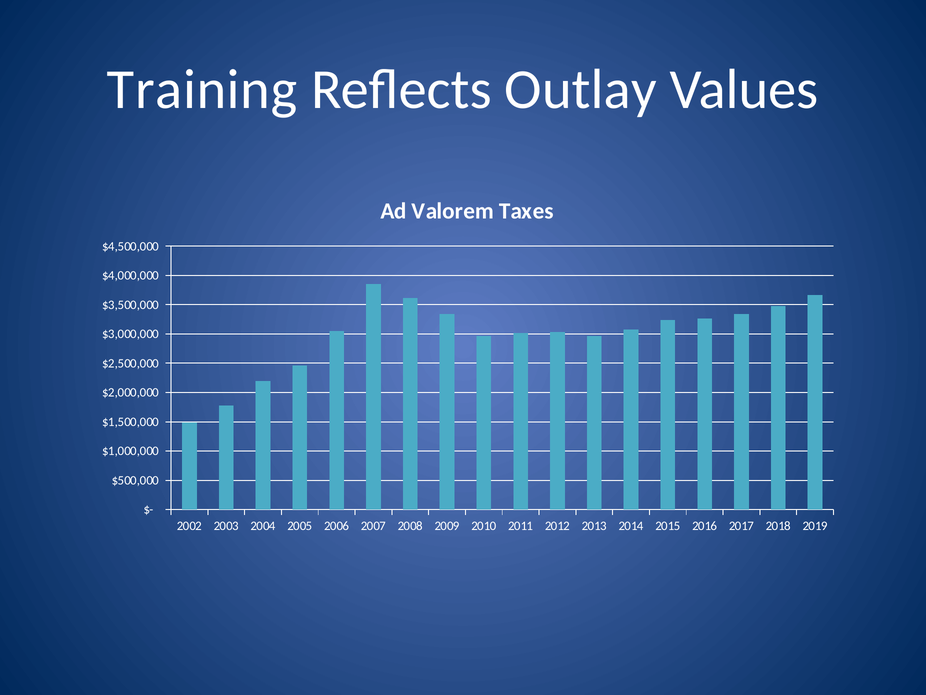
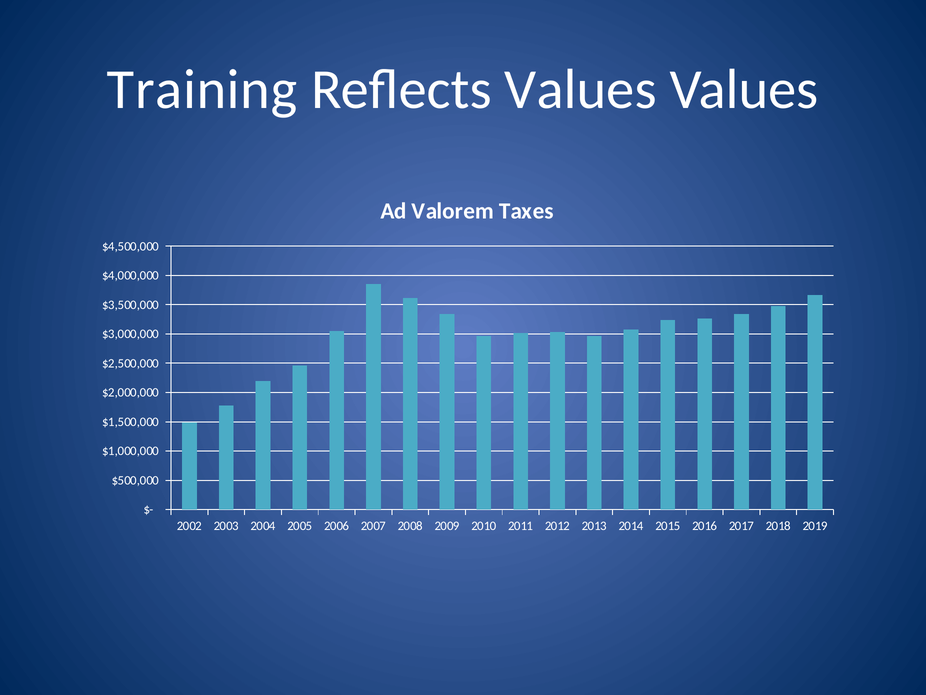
Reflects Outlay: Outlay -> Values (581, 90)
